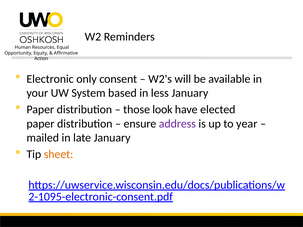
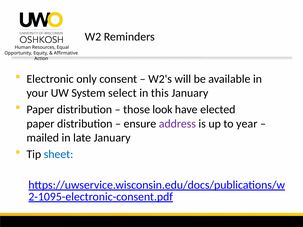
based: based -> select (122, 93)
less: less -> this (160, 93)
sheet colour: orange -> blue (59, 154)
